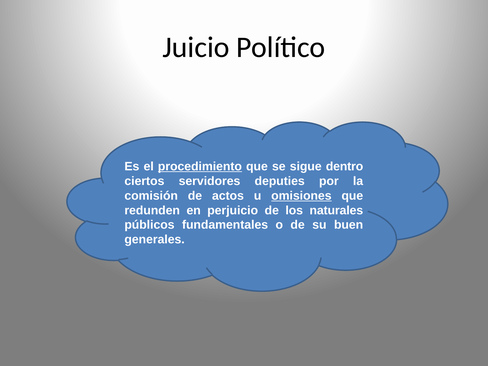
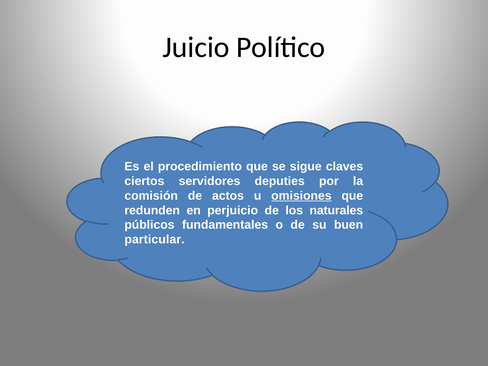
procedimiento underline: present -> none (200, 166)
dentro: dentro -> claves (345, 166)
generales: generales -> particular (155, 240)
